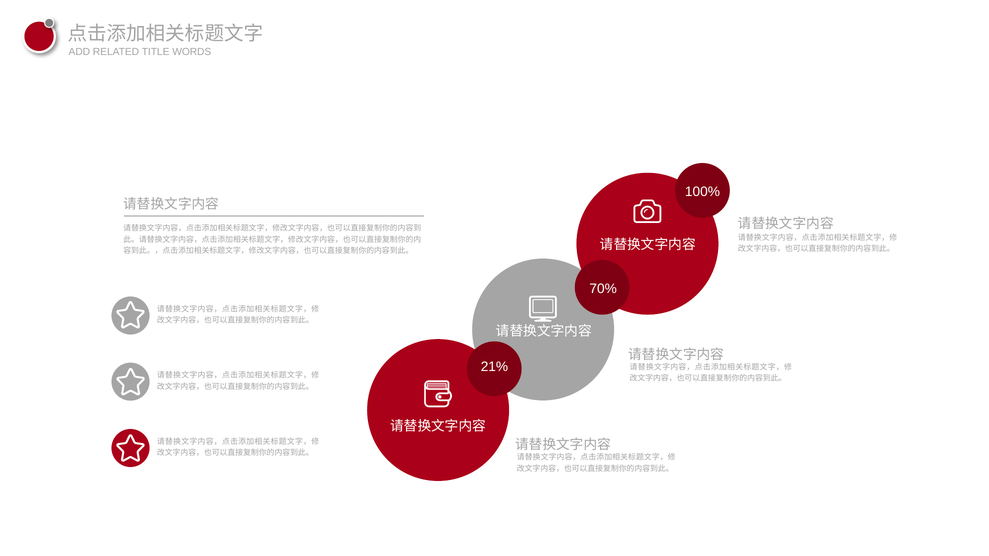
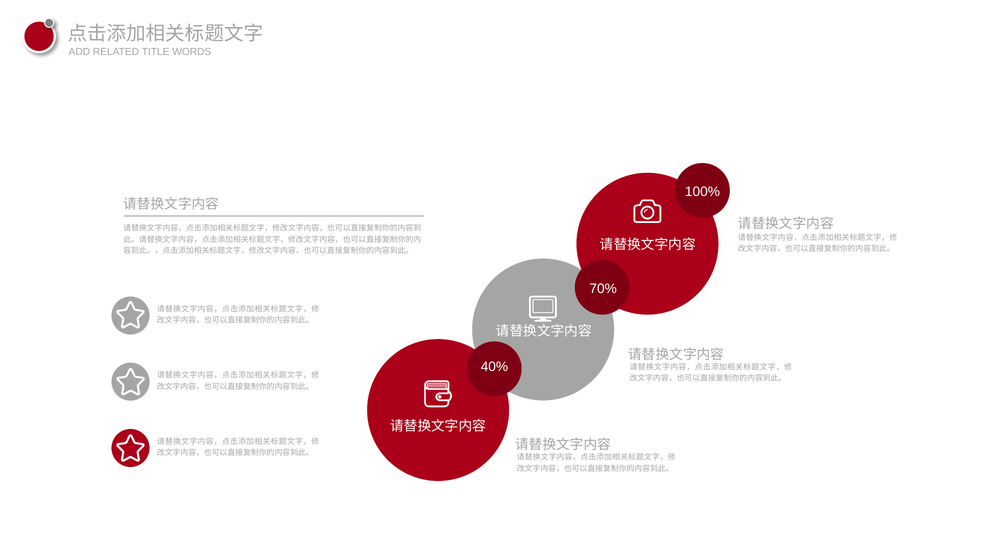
21%: 21% -> 40% (494, 367)
